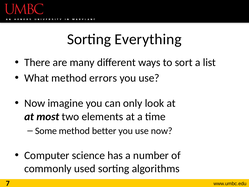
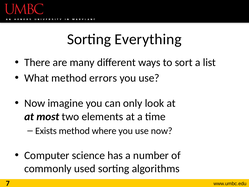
Some: Some -> Exists (46, 131)
better: better -> where (104, 131)
